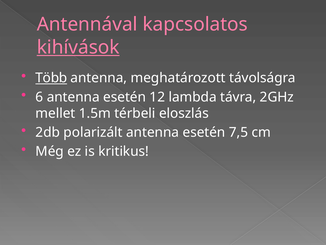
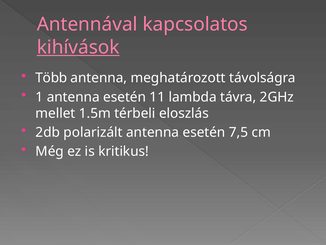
Több underline: present -> none (51, 78)
6: 6 -> 1 (39, 97)
12: 12 -> 11 (157, 97)
